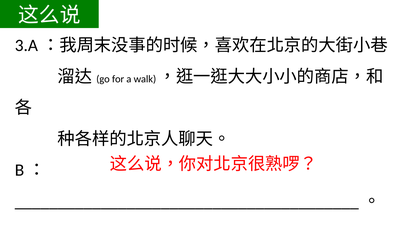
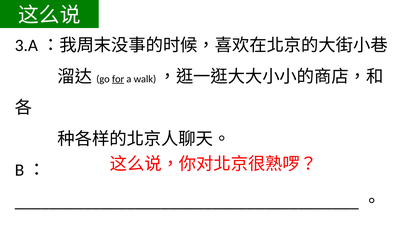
for underline: none -> present (118, 79)
